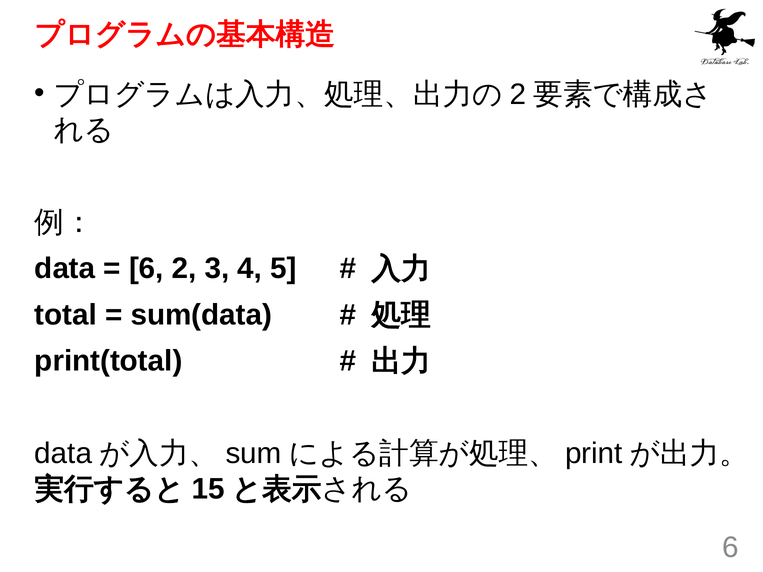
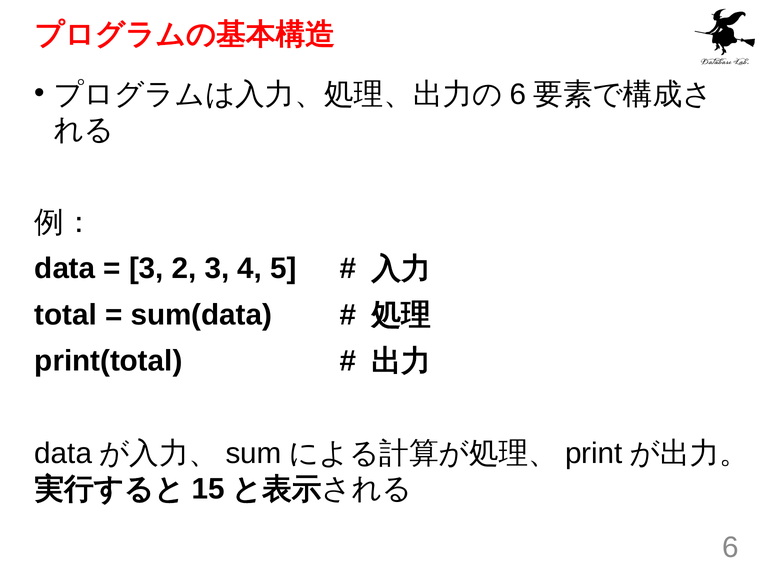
2: 2 -> 6 (518, 94)
6: 6 -> 3 (146, 269)
